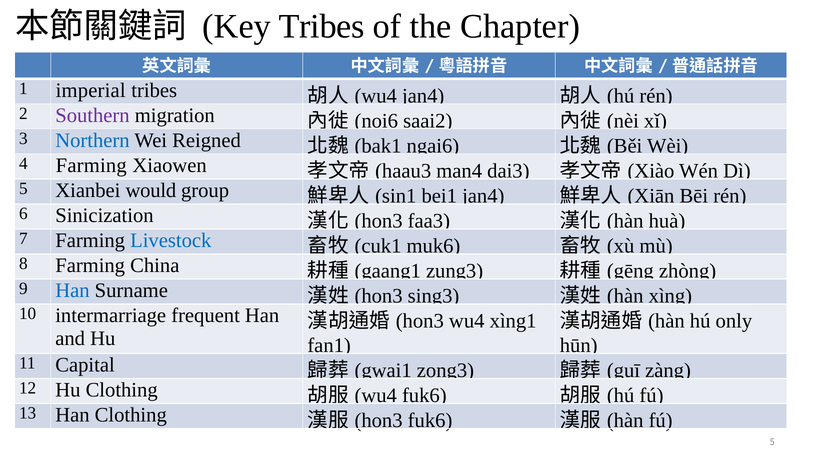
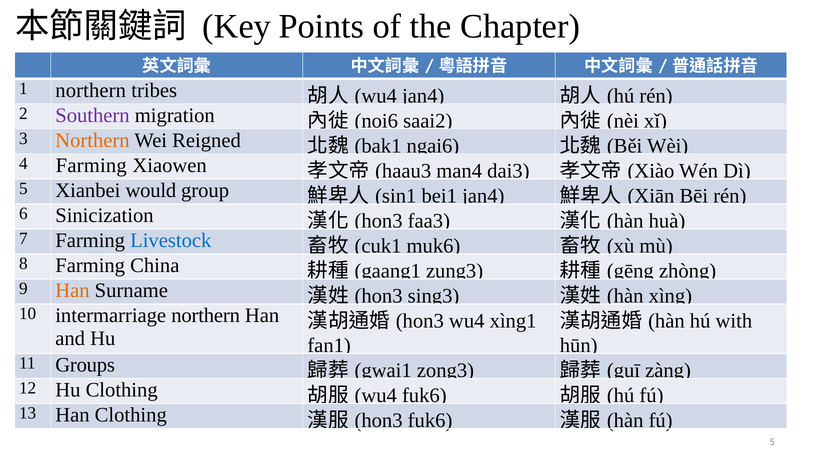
Key Tribes: Tribes -> Points (321, 26)
1 imperial: imperial -> northern (91, 90)
Northern colour: blue -> orange (92, 141)
Han colour: blue -> orange (72, 291)
intermarriage frequent: frequent -> northern (206, 316)
only: only -> with (734, 322)
Capital: Capital -> Groups (85, 365)
